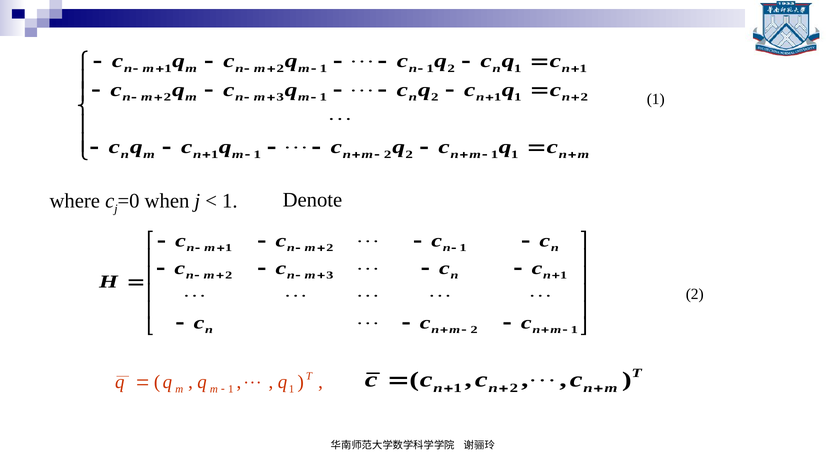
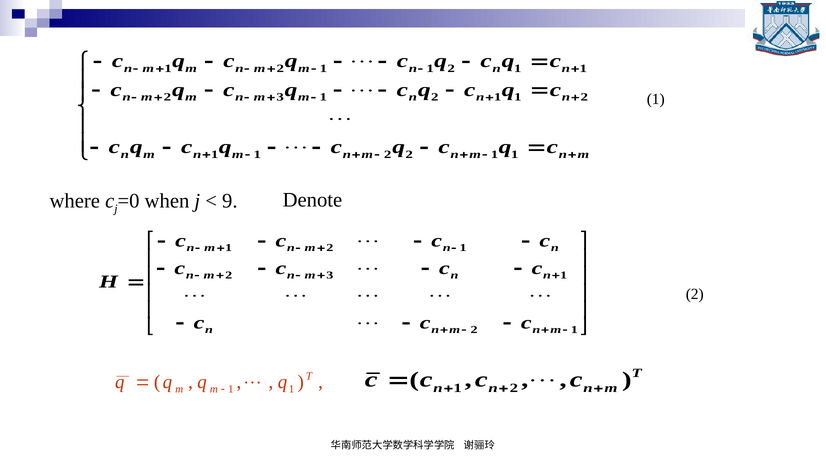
1: 1 -> 9 (230, 201)
